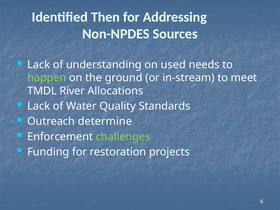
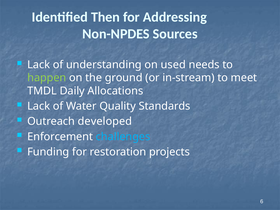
River: River -> Daily (72, 91)
determine: determine -> developed (105, 121)
challenges colour: light green -> light blue (123, 137)
